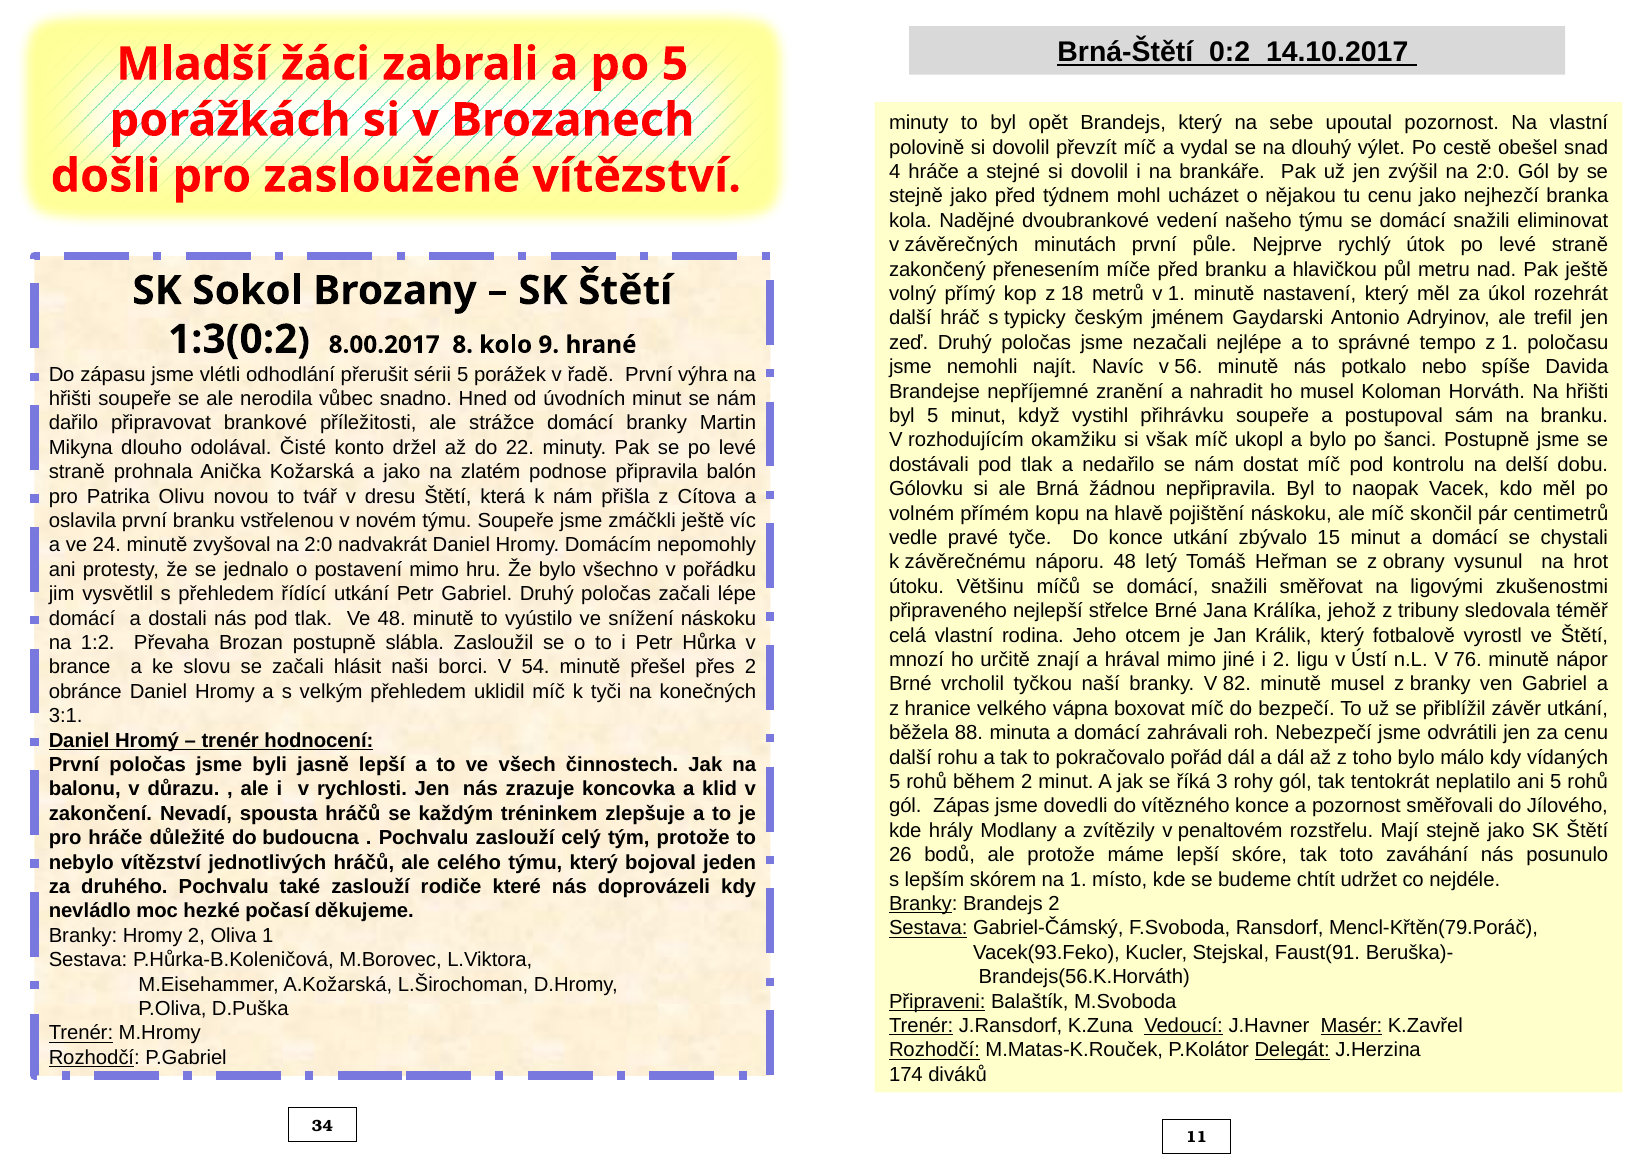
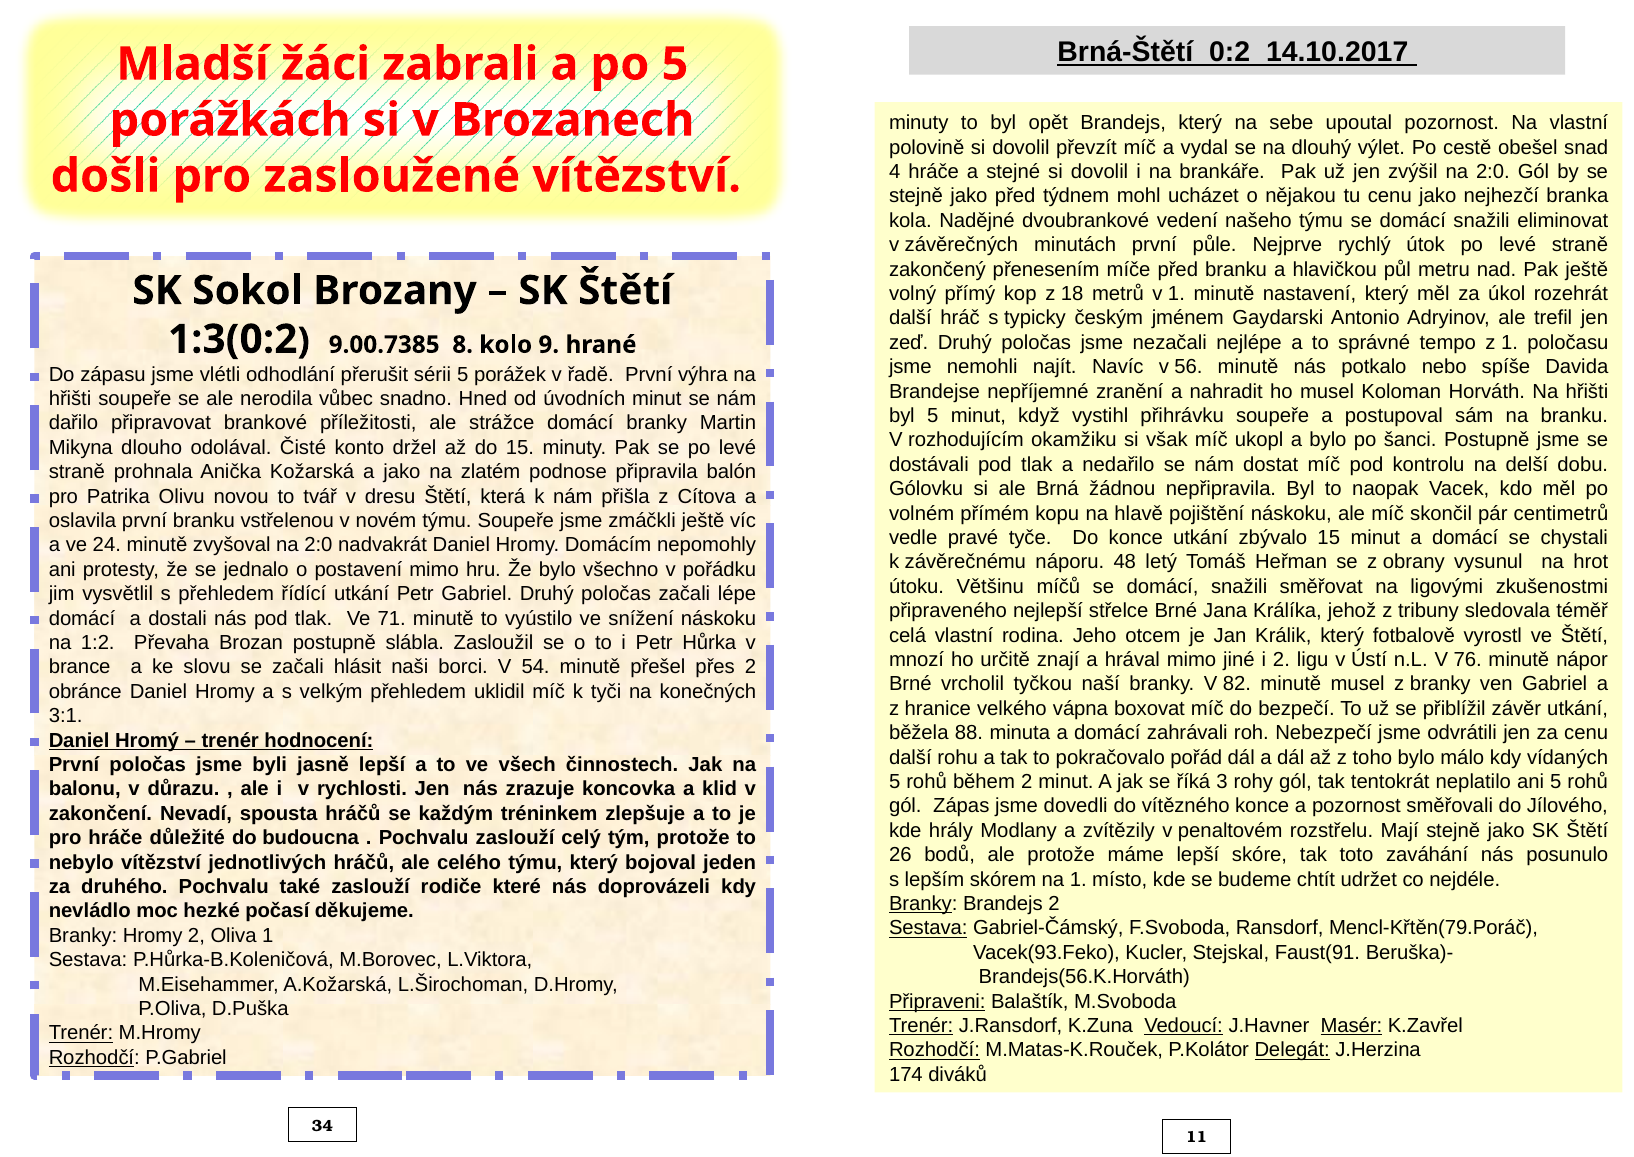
8.00.2017: 8.00.2017 -> 9.00.7385 (384, 345)
do 22: 22 -> 15 (520, 448)
Ve 48: 48 -> 71 (392, 618)
